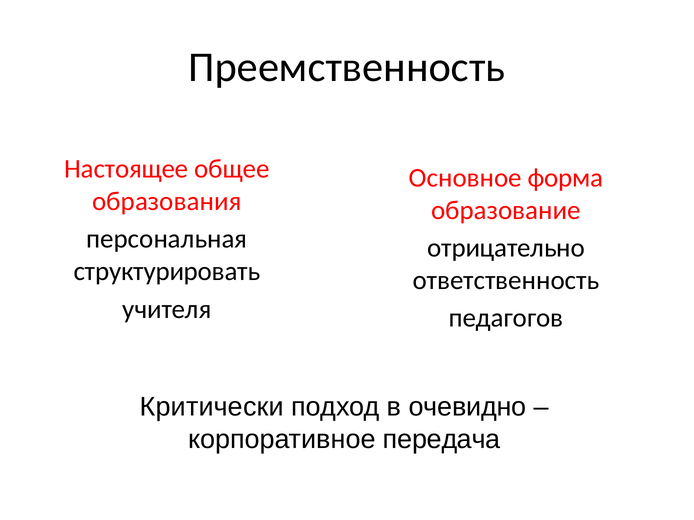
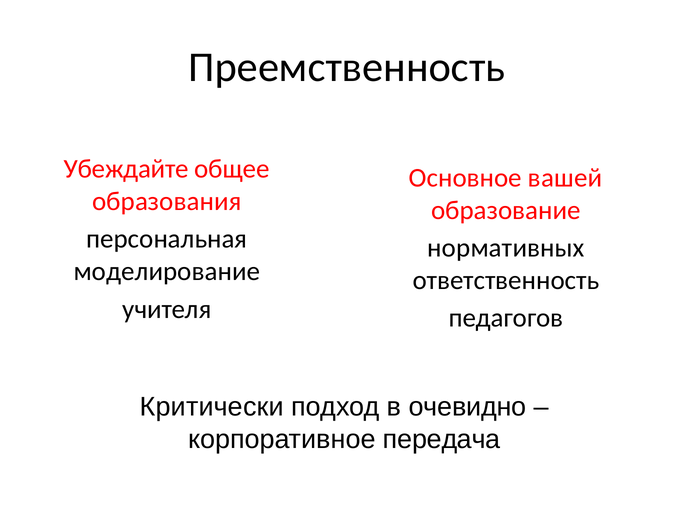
Настоящее: Настоящее -> Убеждайте (126, 169)
форма: форма -> вашей (565, 178)
отрицательно: отрицательно -> нормативных (506, 248)
структурировать: структурировать -> моделирование (167, 272)
